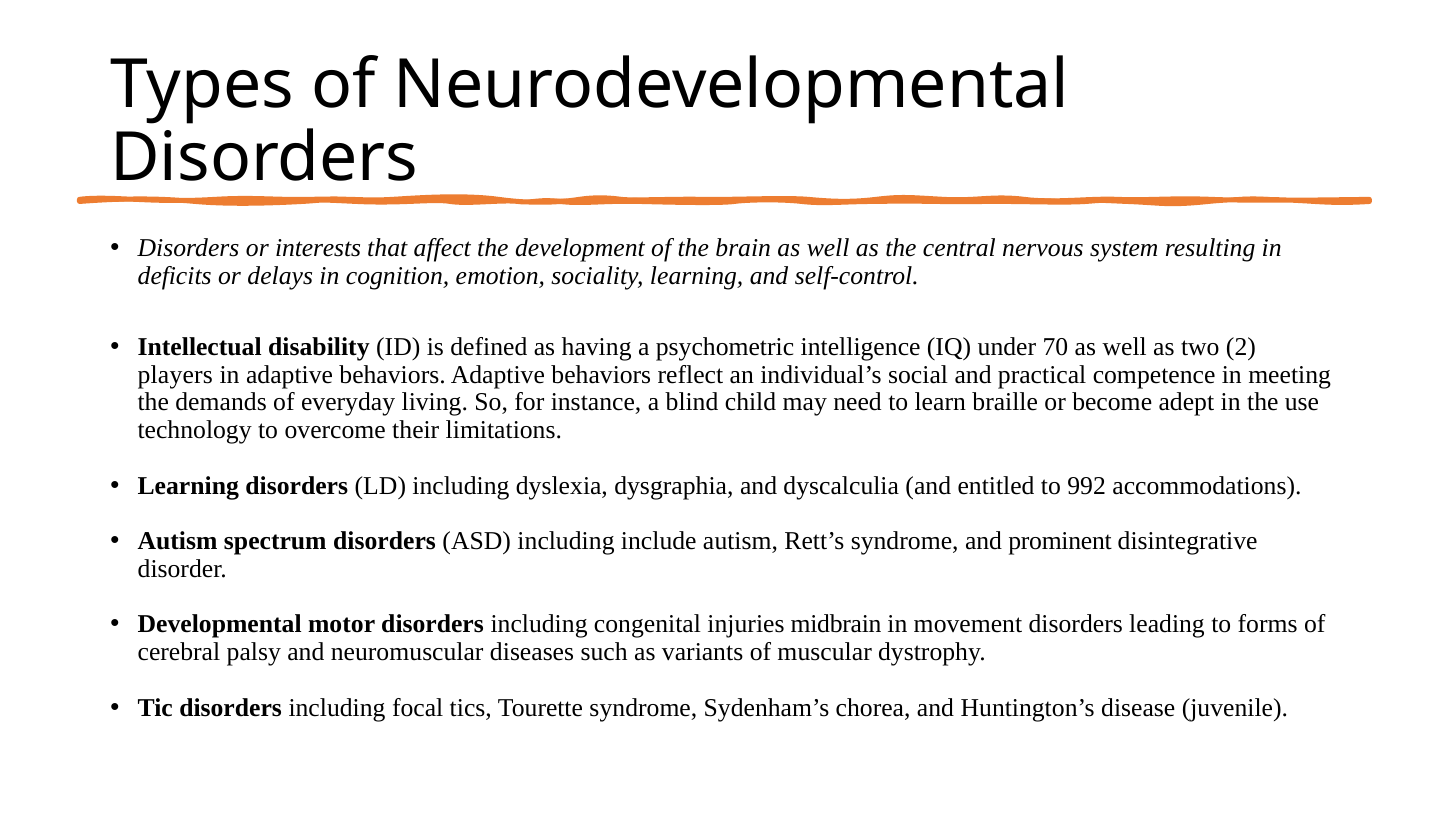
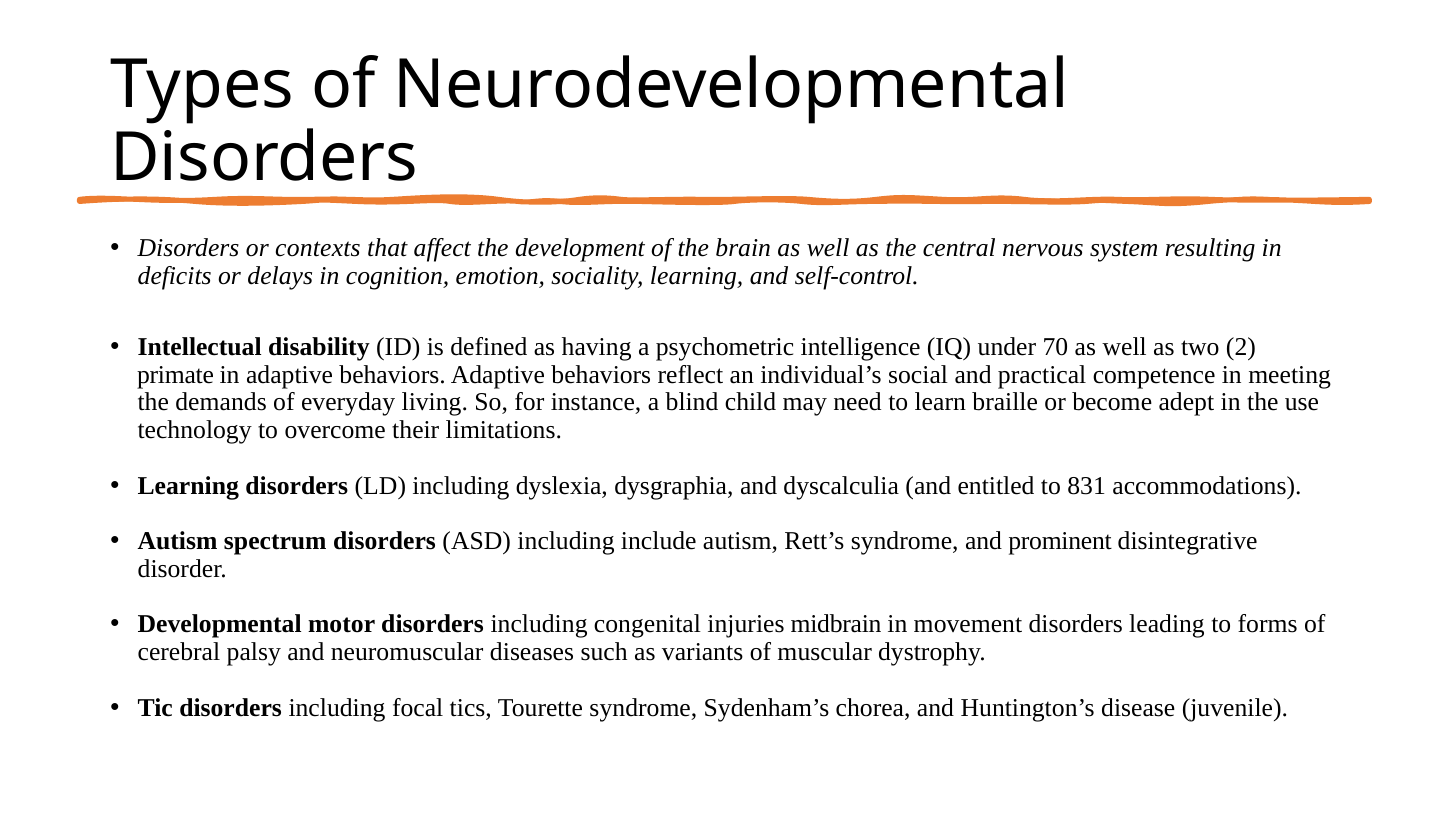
interests: interests -> contexts (318, 248)
players: players -> primate (176, 375)
992: 992 -> 831 (1087, 486)
